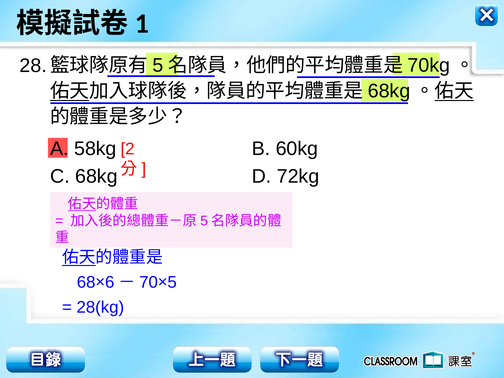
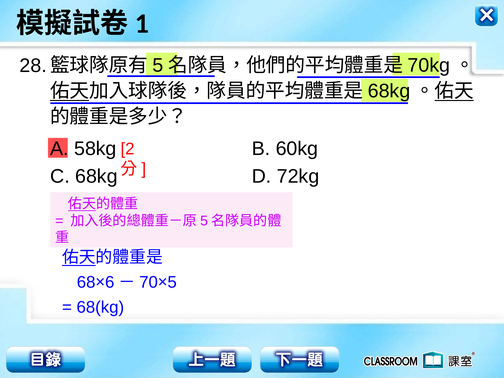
28(kg: 28(kg -> 68(kg (100, 307)
